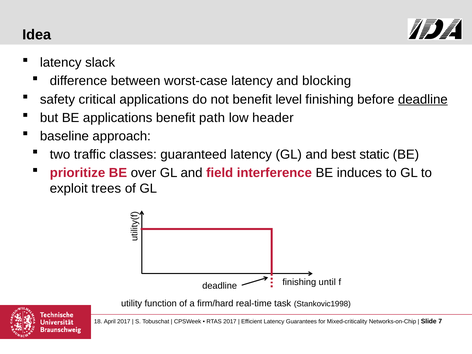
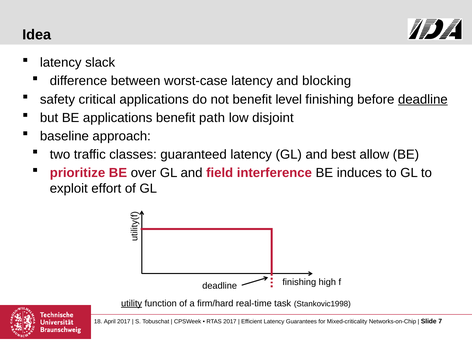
header: header -> disjoint (273, 118)
static: static -> allow (374, 154)
trees: trees -> effort (106, 189)
until: until -> high (327, 282)
utility underline: none -> present (132, 303)
